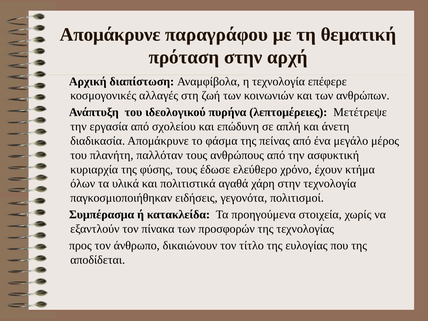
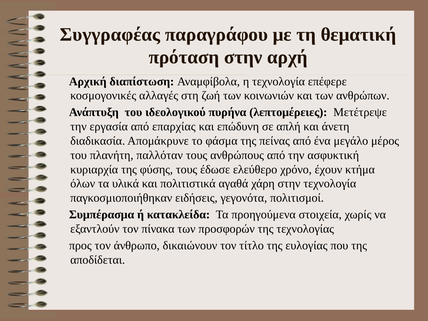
Απομάκρυνε: Απομάκρυνε -> Συγγραφέας (110, 34)
σχολείου: σχολείου -> επαρχίας (174, 127)
